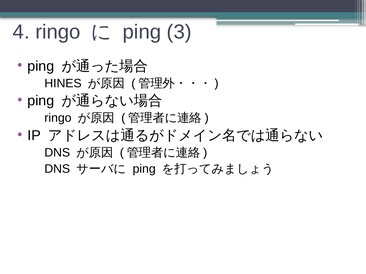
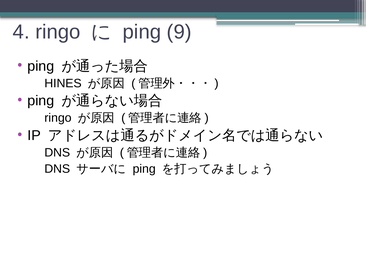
3: 3 -> 9 (179, 32)
